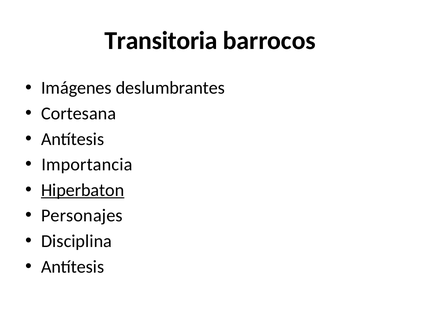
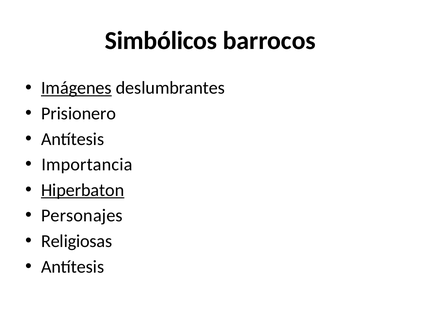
Transitoria: Transitoria -> Simbólicos (161, 41)
Imágenes underline: none -> present (76, 88)
Cortesana: Cortesana -> Prisionero (79, 113)
Disciplina: Disciplina -> Religiosas (77, 241)
